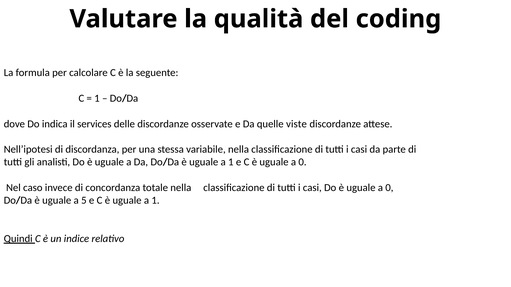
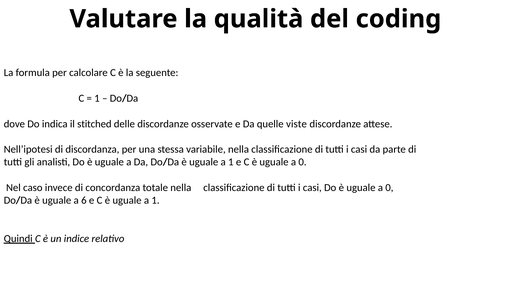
services: services -> stitched (94, 124)
5: 5 -> 6 (84, 201)
